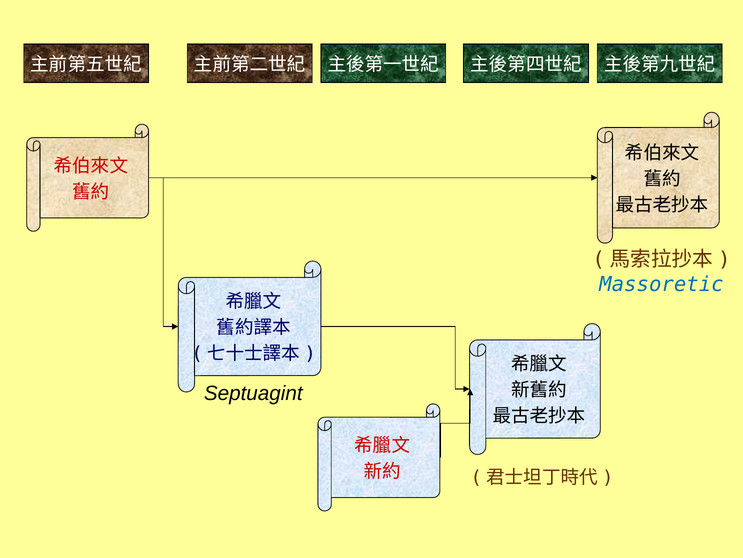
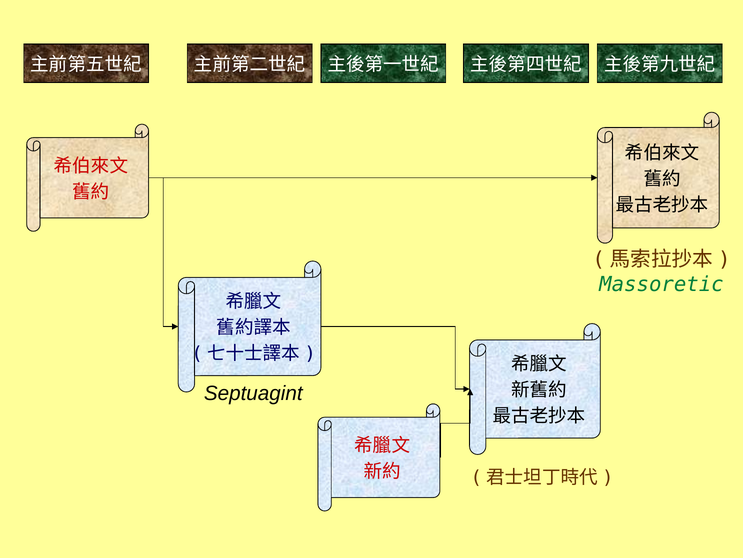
Massoretic colour: blue -> green (661, 284)
